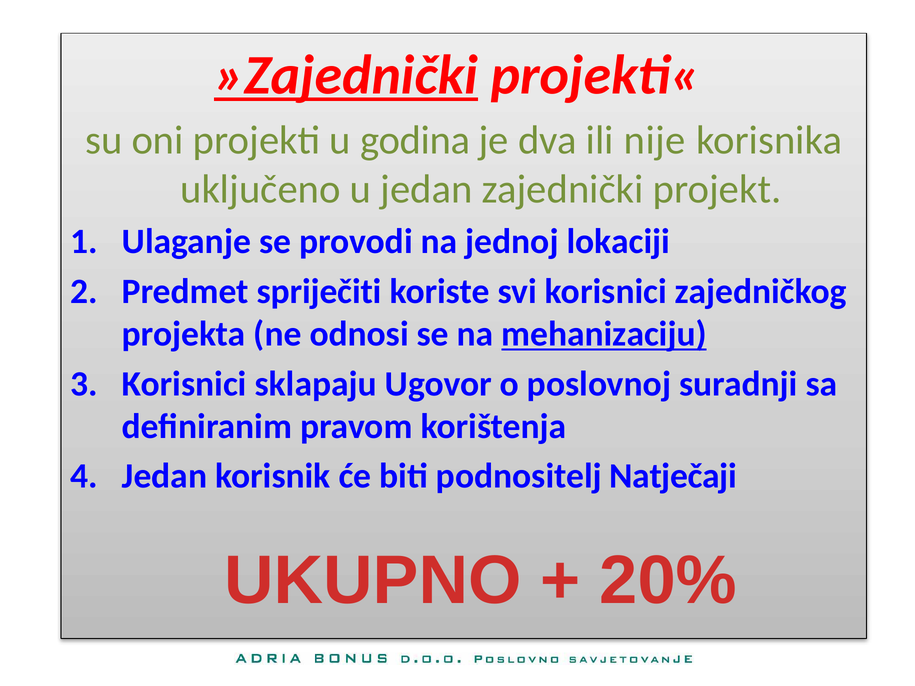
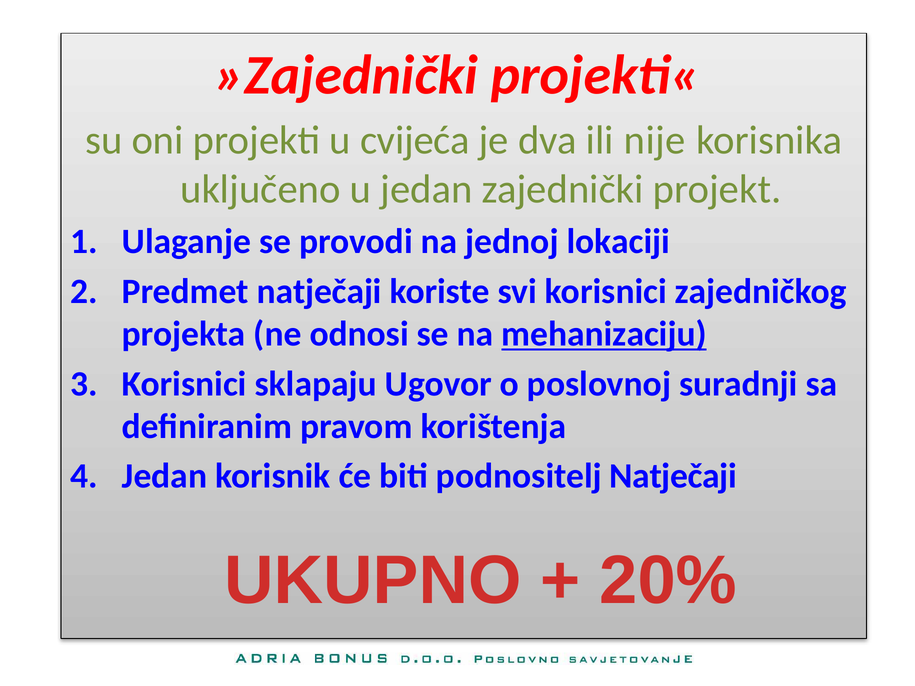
»Zajednički underline: present -> none (346, 75)
godina: godina -> cvijeća (415, 140)
Predmet spriječiti: spriječiti -> natječaji (319, 292)
